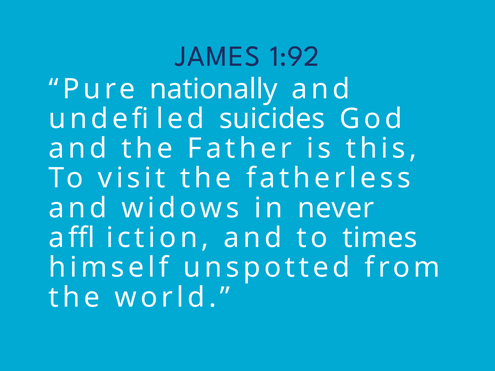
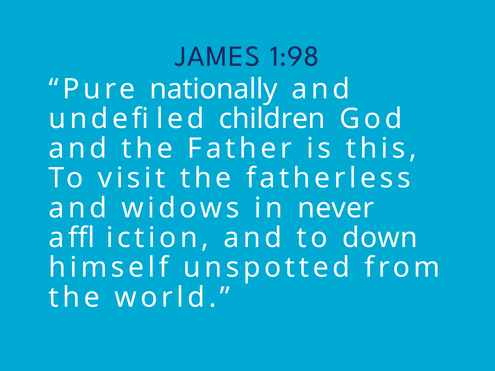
1:92: 1:92 -> 1:98 (295, 56)
suicides: suicides -> children (272, 119)
times: times -> down (380, 238)
